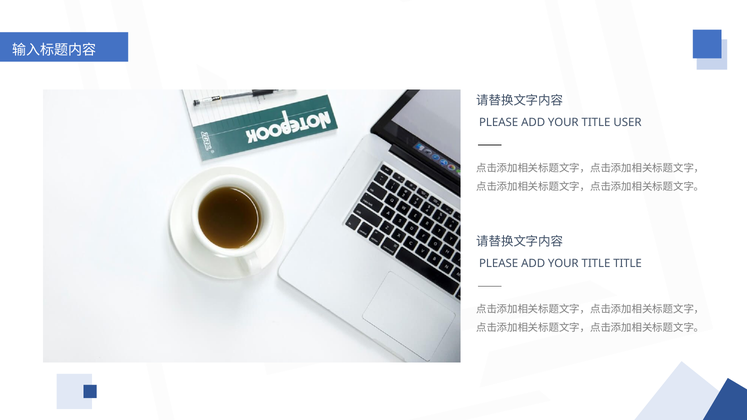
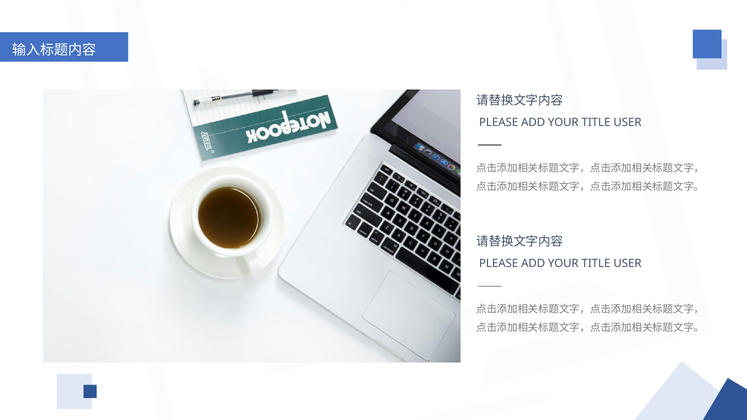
TITLE: TITLE -> USER (627, 264)
